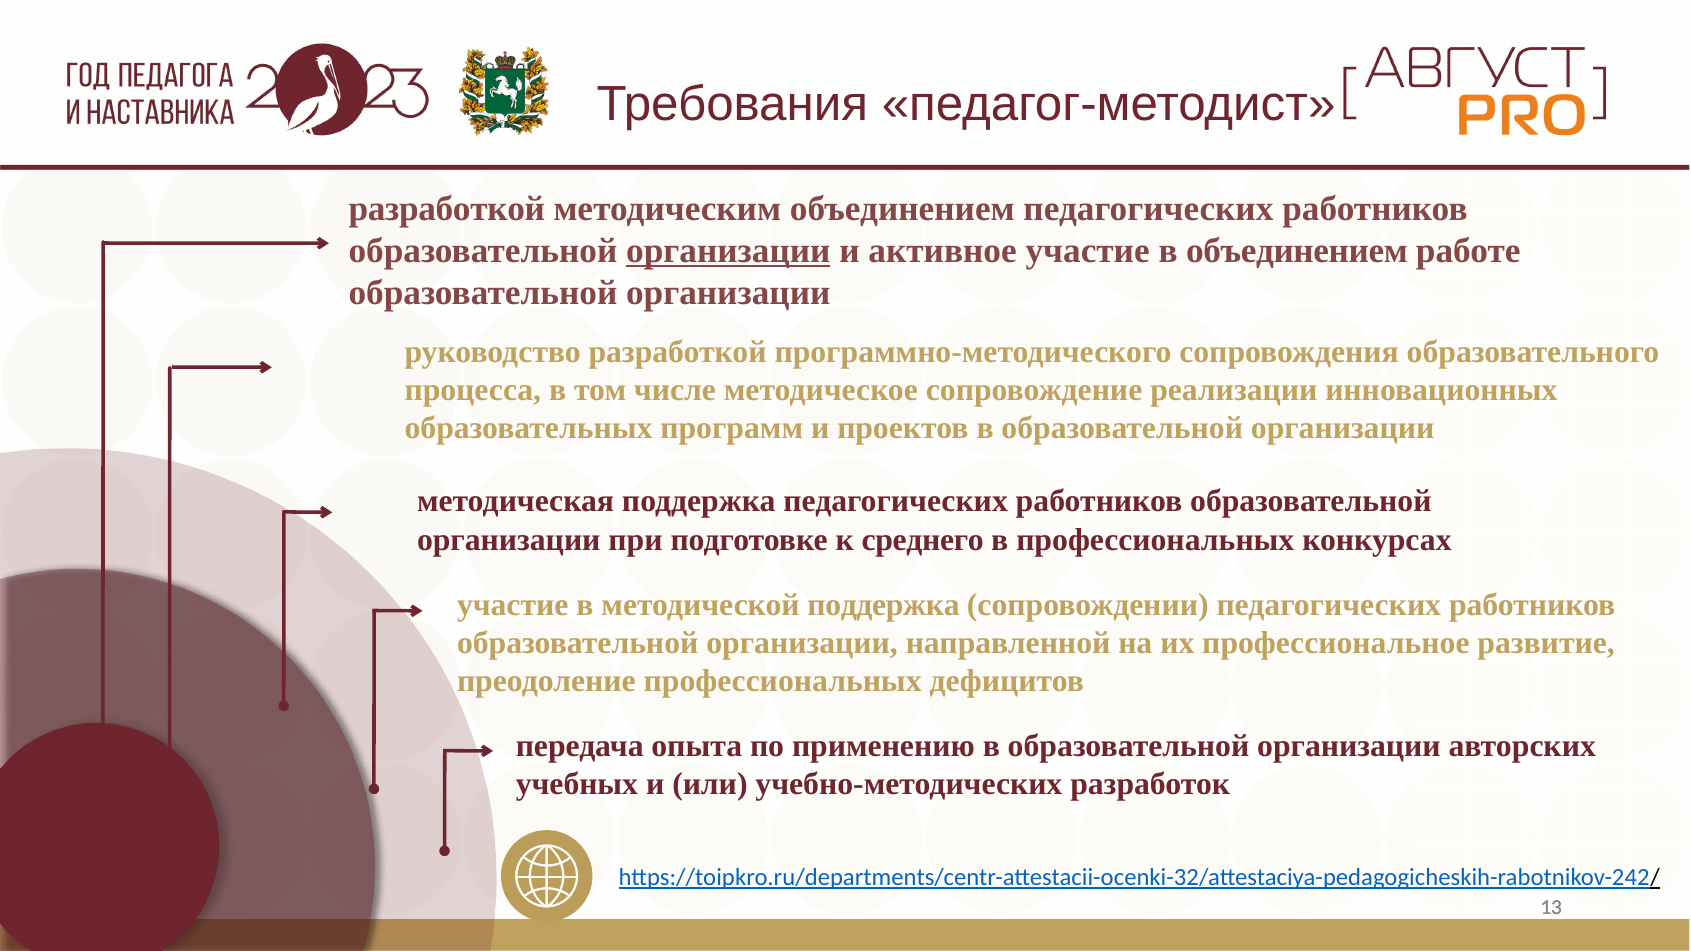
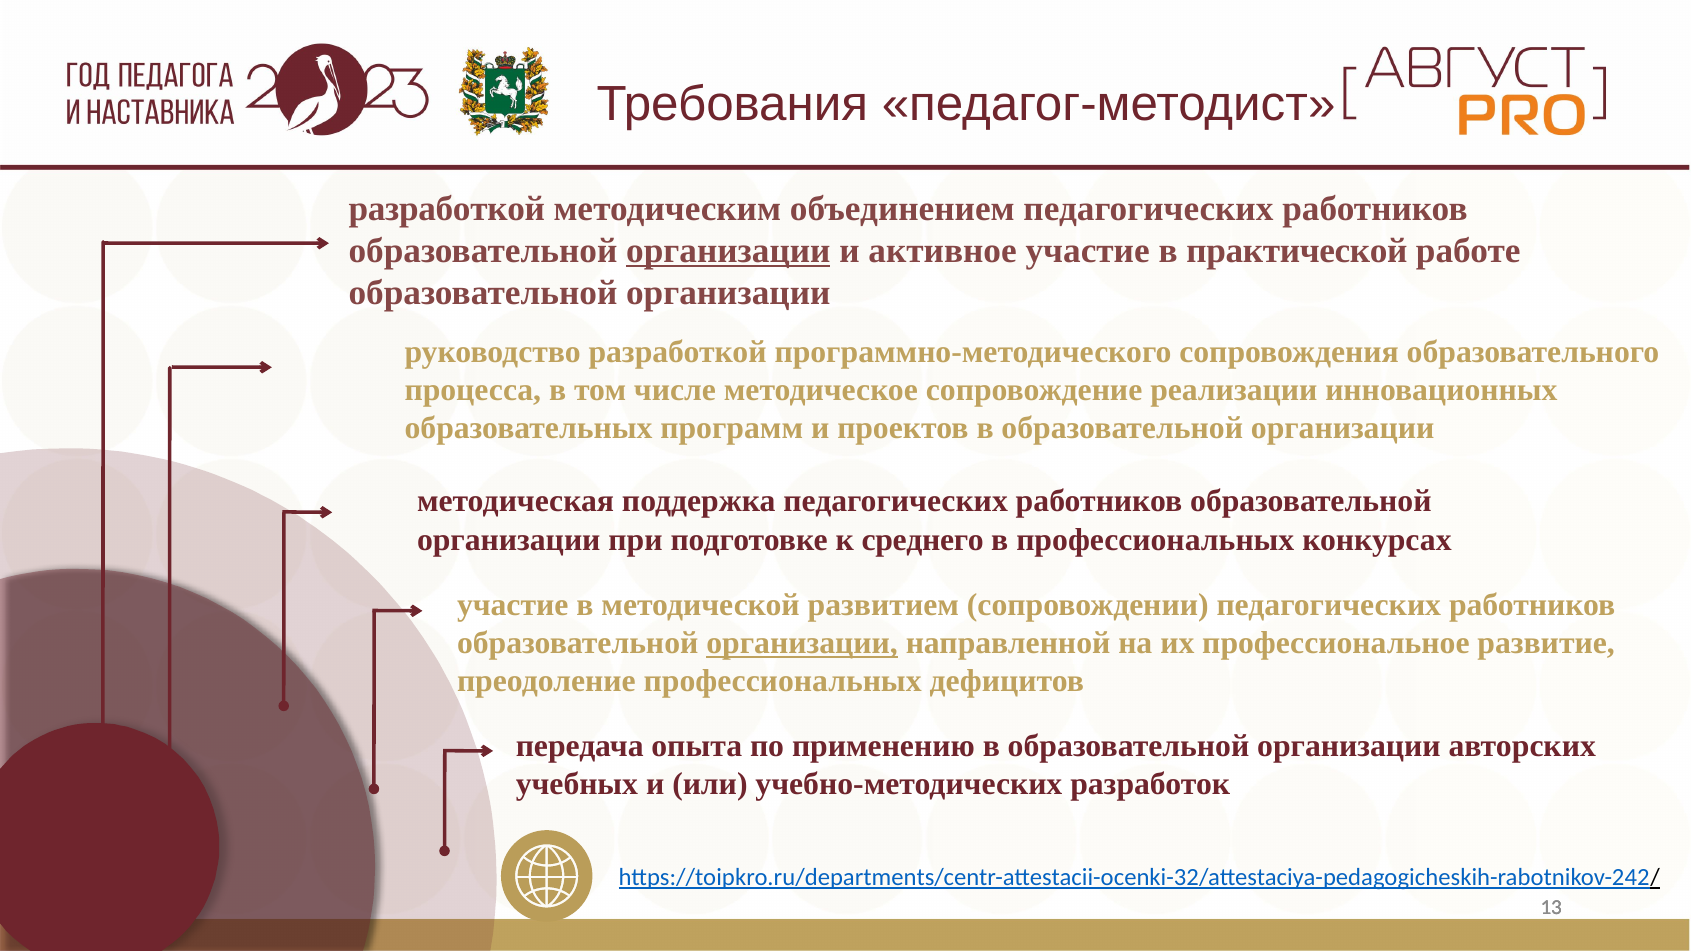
в объединением: объединением -> практической (1297, 251)
методической поддержка: поддержка -> развитием (883, 605)
организации underline: none -> present (802, 643)
